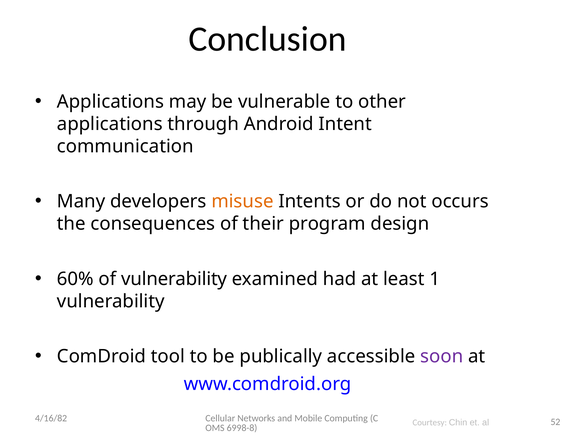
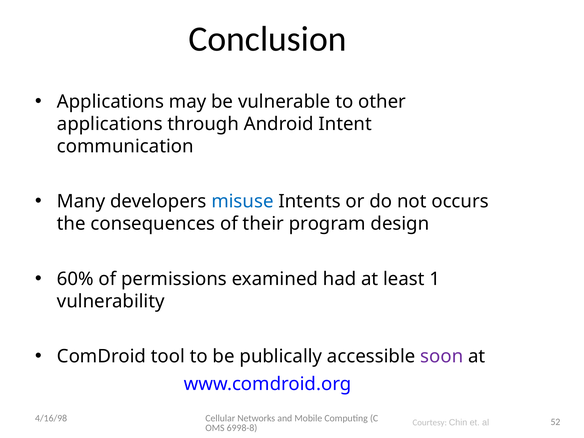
misuse colour: orange -> blue (242, 201)
of vulnerability: vulnerability -> permissions (174, 279)
4/16/82: 4/16/82 -> 4/16/98 (51, 418)
